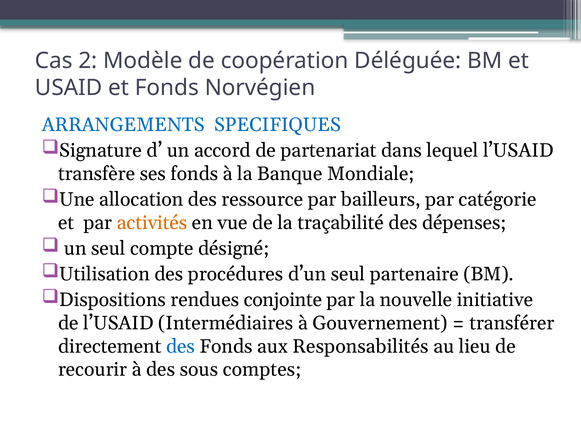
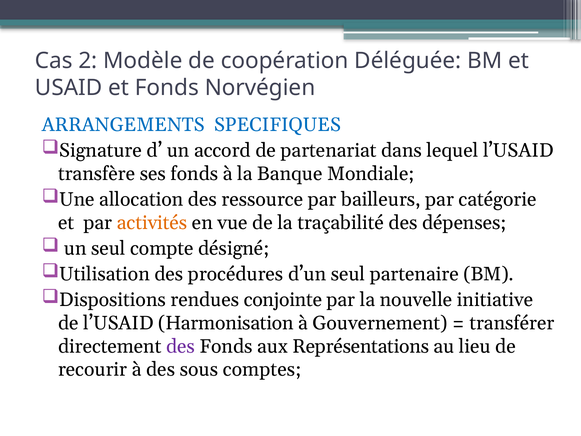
Intermédiaires: Intermédiaires -> Harmonisation (226, 323)
des colour: blue -> purple (181, 346)
Responsabilités: Responsabilités -> Représentations (361, 346)
